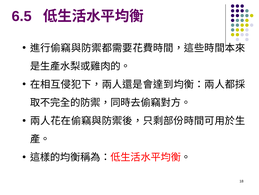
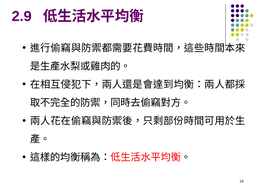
6.5: 6.5 -> 2.9 (22, 16)
